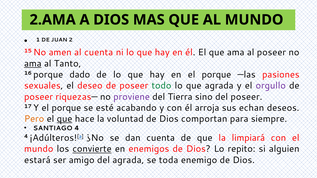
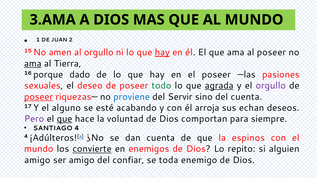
2.AMA: 2.AMA -> 3.AMA (53, 20)
al cuenta: cuenta -> orgullo (99, 52)
hay underline: none -> present (162, 52)
Tanto: Tanto -> Tierra (68, 64)
en el porque: porque -> poseer (216, 75)
agrada underline: none -> present (219, 86)
poseer underline: none -> present (39, 97)
proviene colour: purple -> blue (132, 97)
Tierra: Tierra -> Servir (180, 97)
del poseer: poseer -> cuenta (246, 97)
Y el porque: porque -> alguno (66, 108)
Pero colour: orange -> purple (34, 119)
limpiará: limpiará -> espinos (248, 138)
estará: estará -> amigo (37, 160)
del agrada: agrada -> confiar (128, 160)
